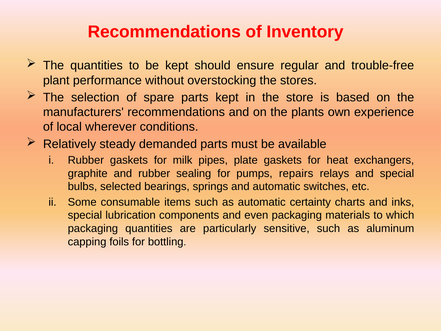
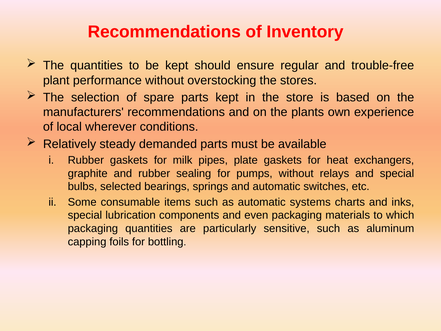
pumps repairs: repairs -> without (296, 173)
certainty: certainty -> systems (310, 202)
